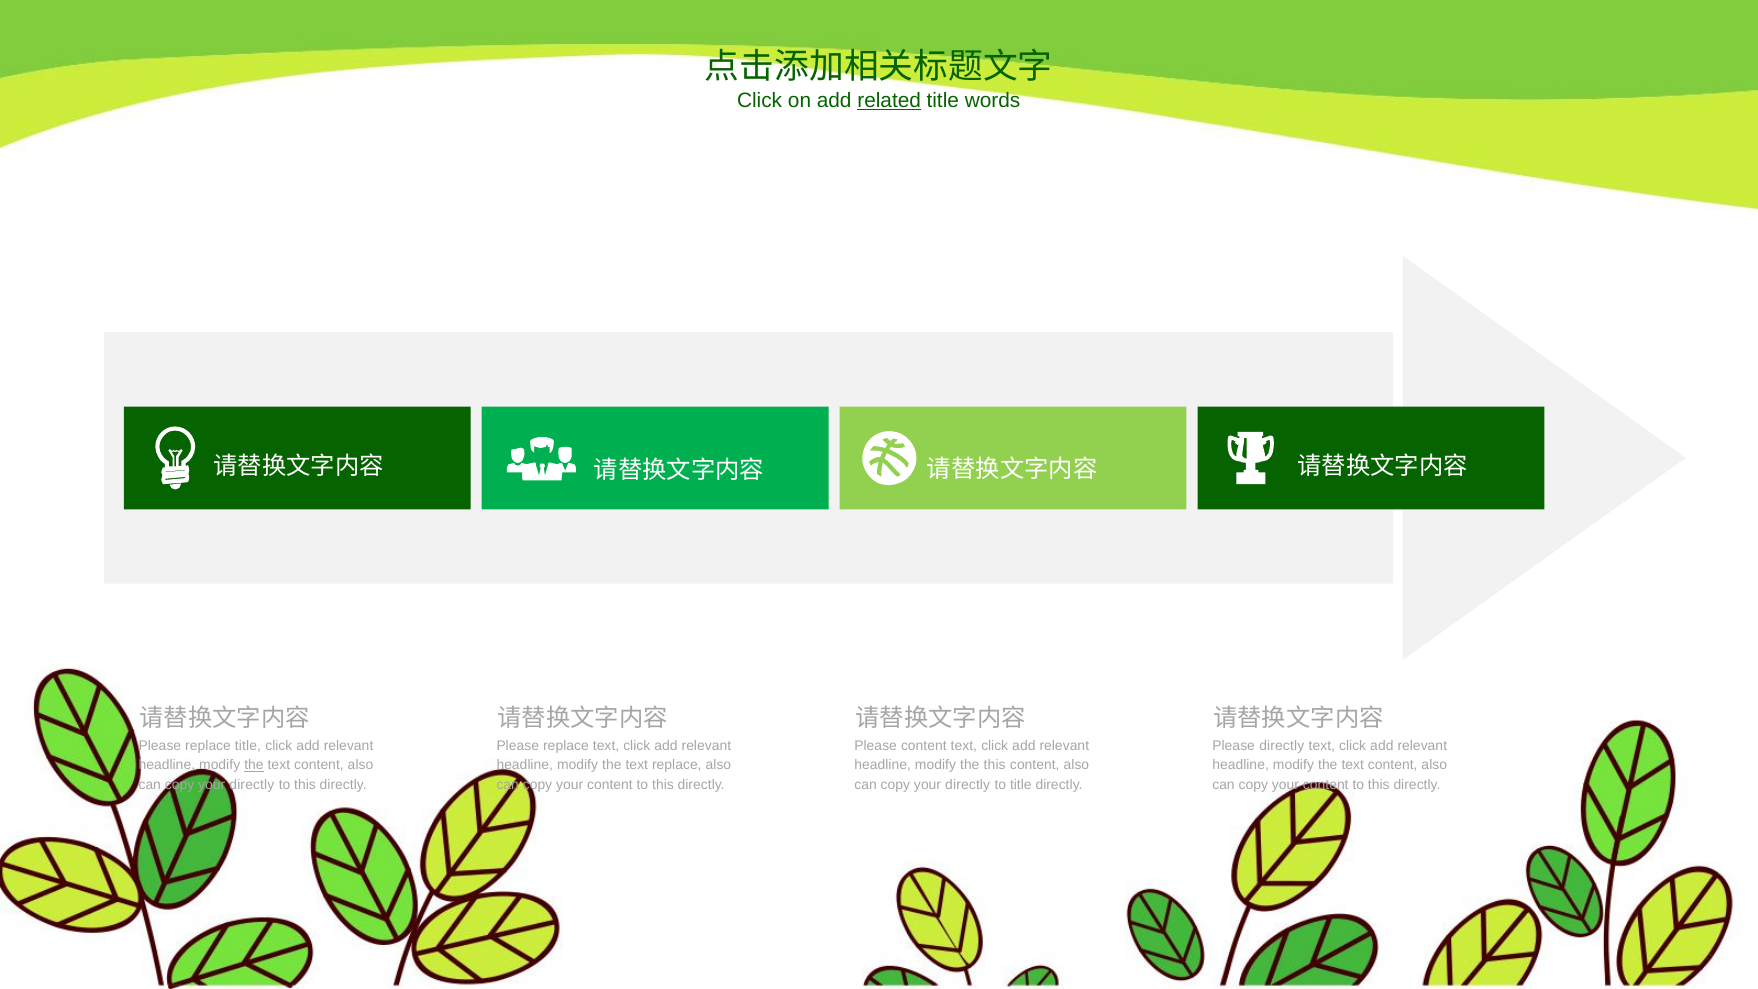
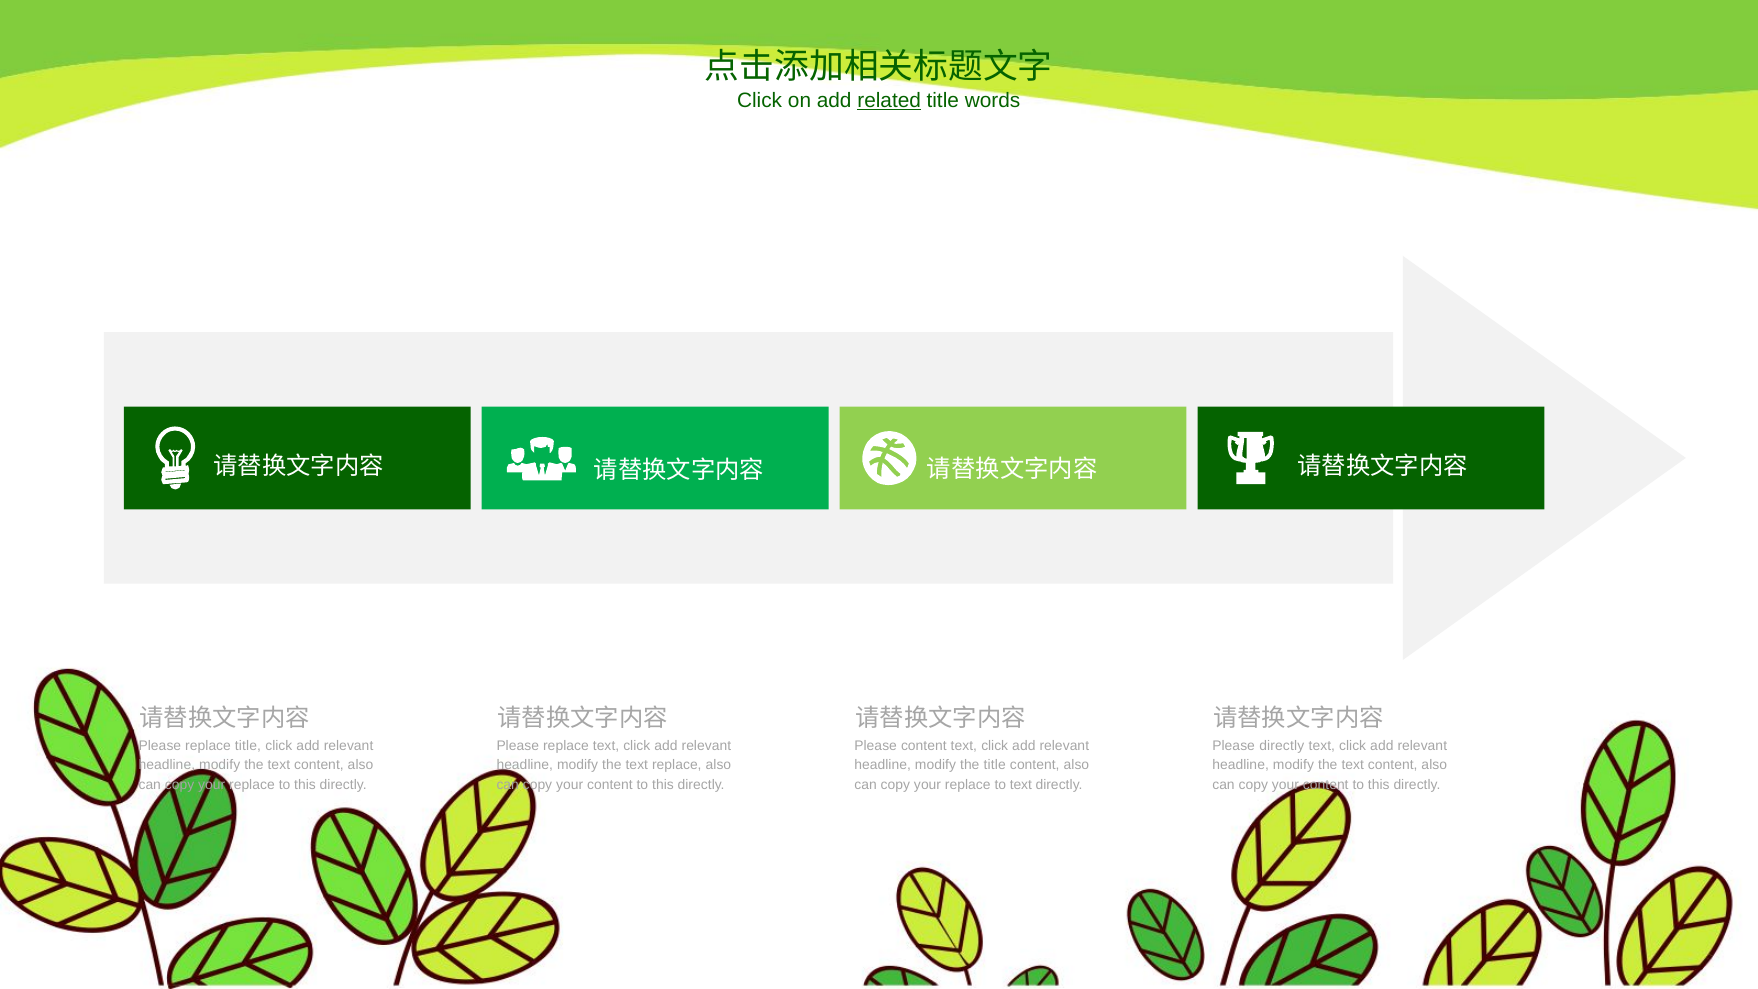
the underline: present -> none (254, 765)
the this: this -> title (995, 765)
directly: directly -> replace (252, 785)
directly: directly -> replace (968, 785)
to title: title -> text (1021, 785)
